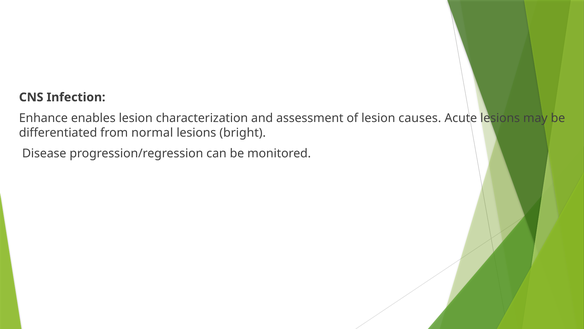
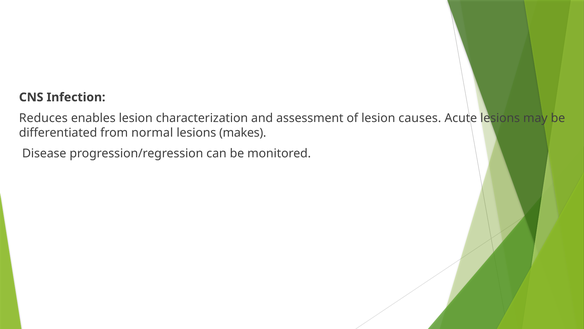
Enhance: Enhance -> Reduces (43, 118)
bright: bright -> makes (243, 132)
